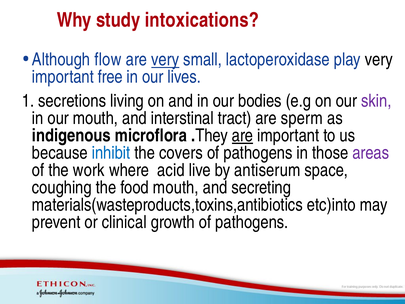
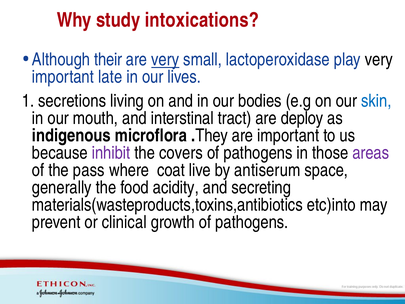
flow: flow -> their (108, 60)
free: free -> late (110, 77)
skin colour: purple -> blue (376, 101)
sperm: sperm -> deploy (302, 118)
are underline: present -> none (243, 135)
inhibit colour: blue -> purple (111, 153)
work: work -> pass (89, 170)
acid: acid -> coat (171, 170)
coughing: coughing -> generally (62, 187)
food mouth: mouth -> acidity (176, 187)
